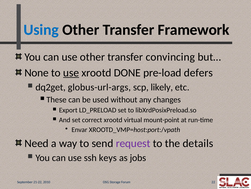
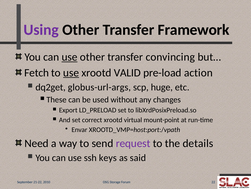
Using colour: blue -> purple (41, 30)
use underline: none -> present (70, 57)
None: None -> Fetch (37, 72)
DONE: DONE -> VALID (127, 72)
defers: defers -> action (198, 72)
likely: likely -> huge (162, 87)
jobs: jobs -> said (138, 157)
